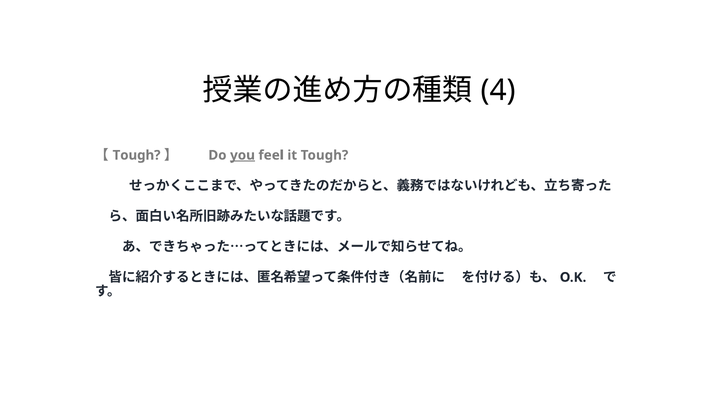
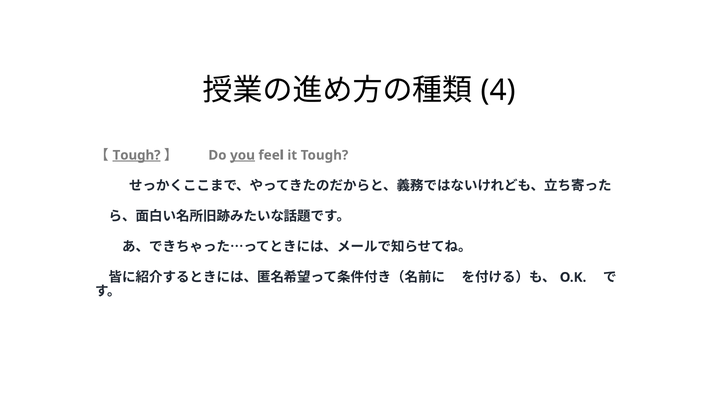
Tough underline: none -> present (137, 155)
